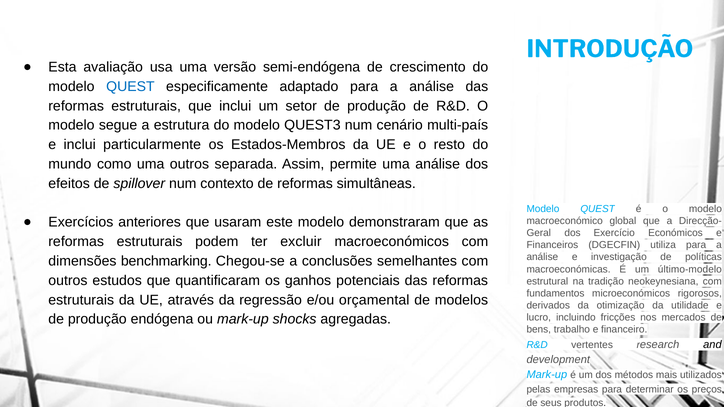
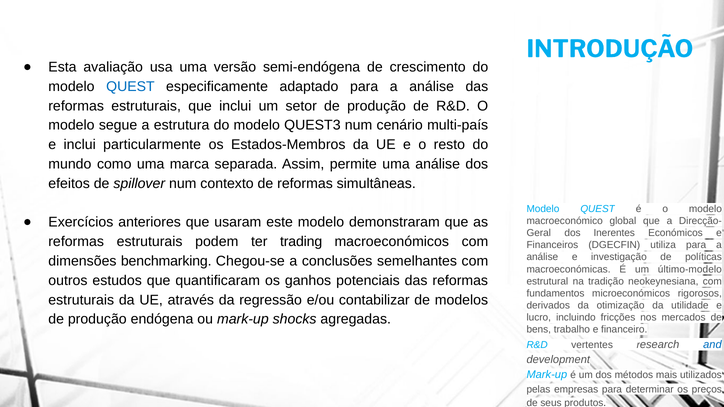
uma outros: outros -> marca (189, 164)
Exercício: Exercício -> Inerentes (614, 233)
excluir: excluir -> trading (301, 242)
orçamental: orçamental -> contabilizar (374, 300)
and colour: black -> blue (712, 345)
